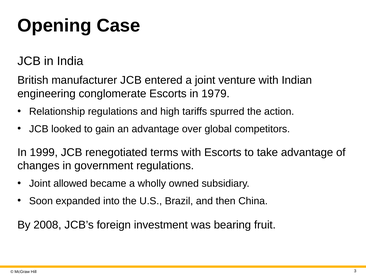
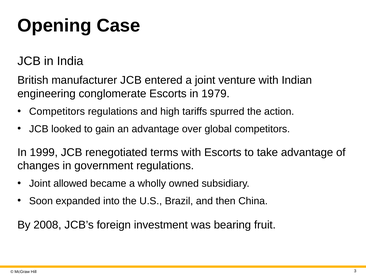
Relationship: Relationship -> Competitors (57, 111)
